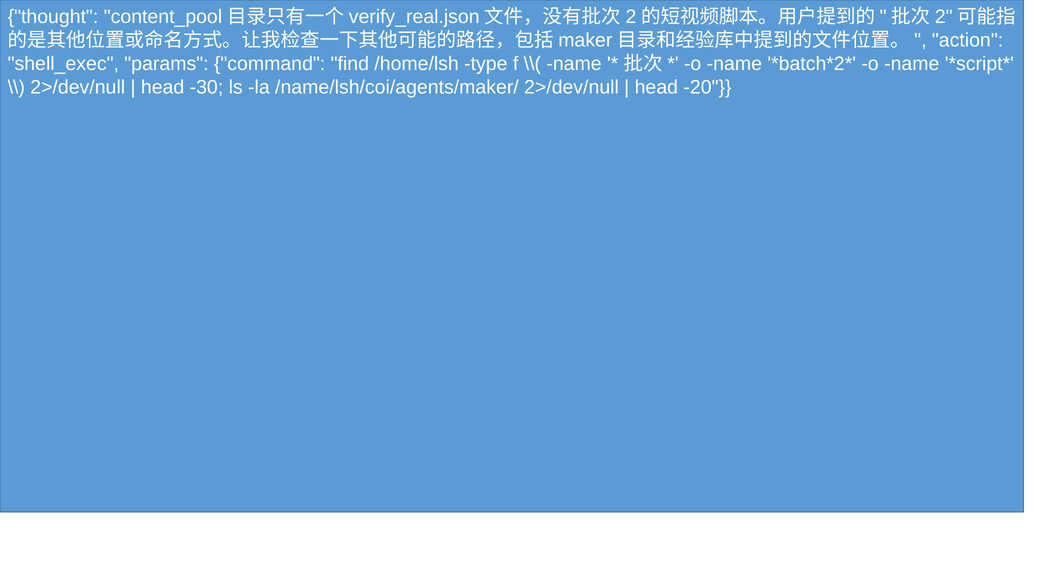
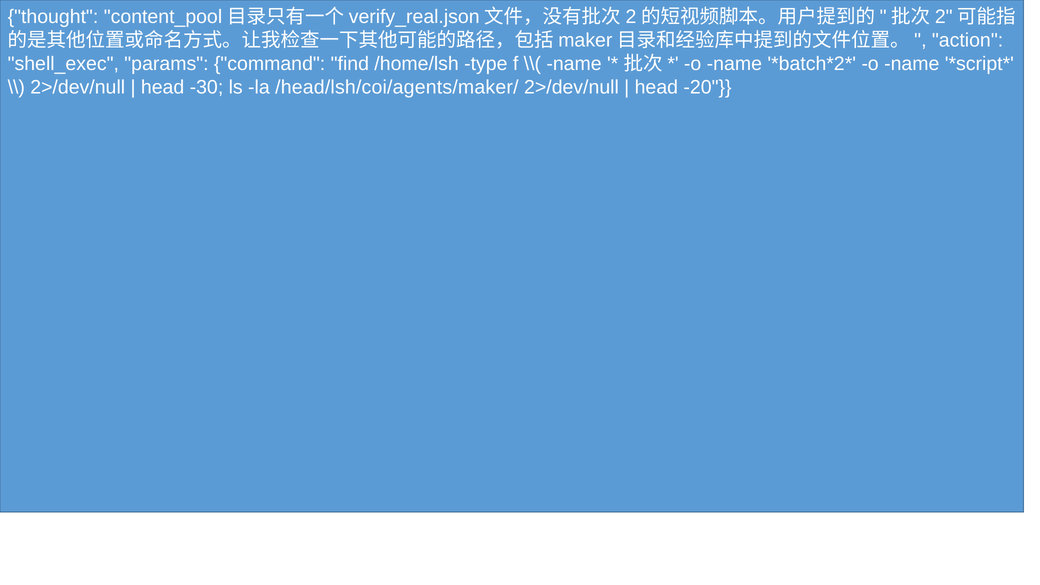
/name/lsh/coi/agents/maker/: /name/lsh/coi/agents/maker/ -> /head/lsh/coi/agents/maker/ (397, 87)
